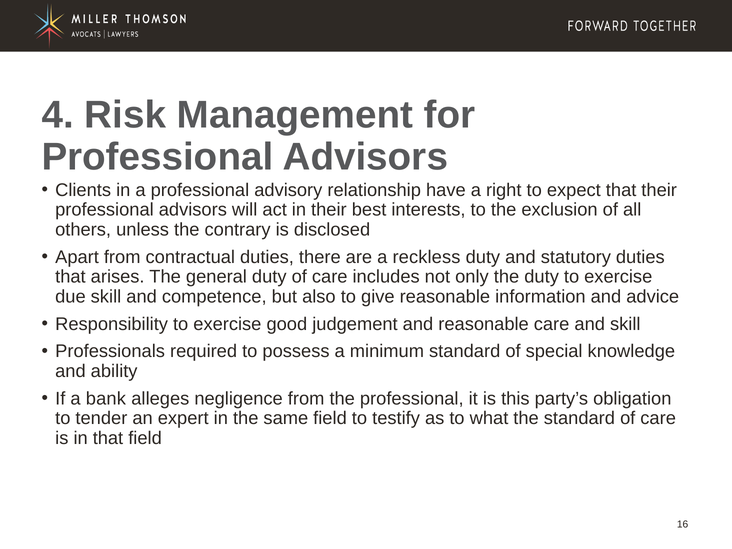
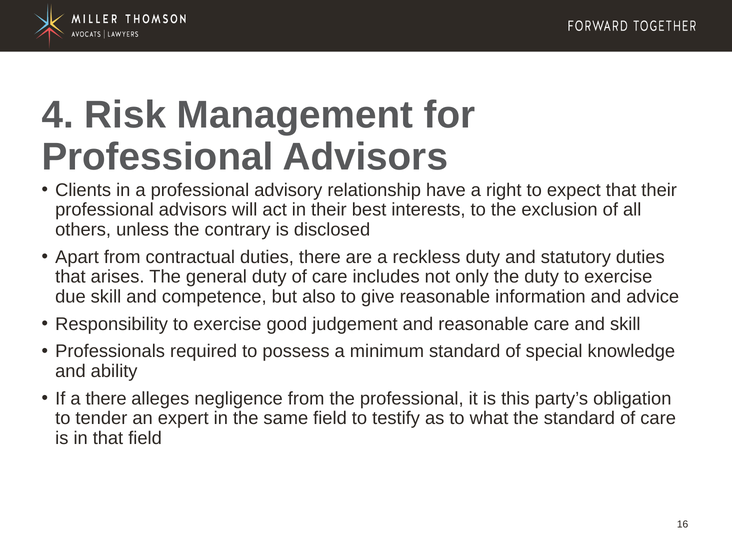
a bank: bank -> there (106, 399)
